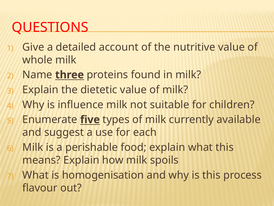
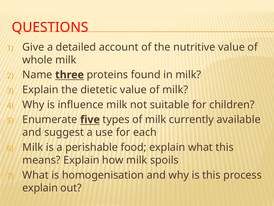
flavour: flavour -> explain (40, 187)
